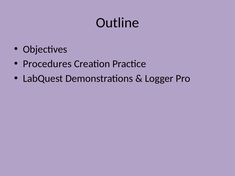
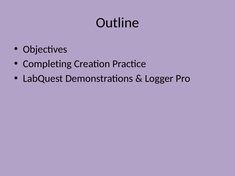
Procedures: Procedures -> Completing (47, 64)
